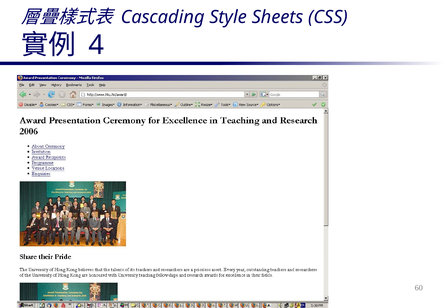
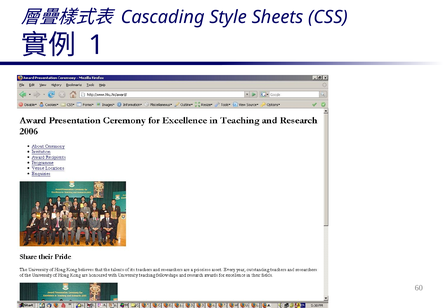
4: 4 -> 1 (96, 45)
